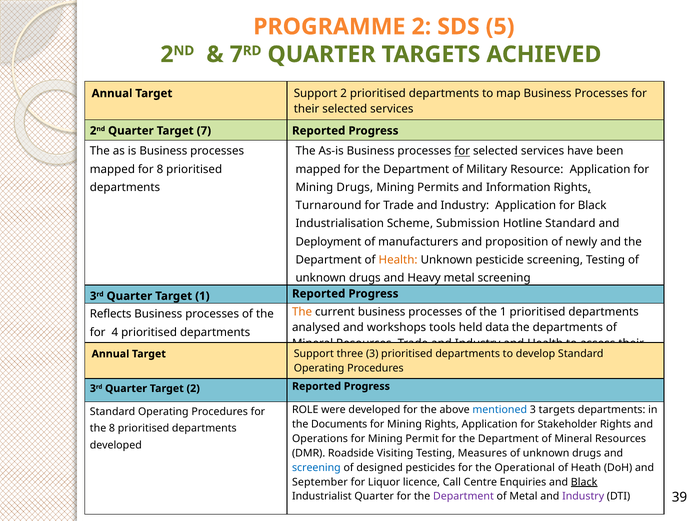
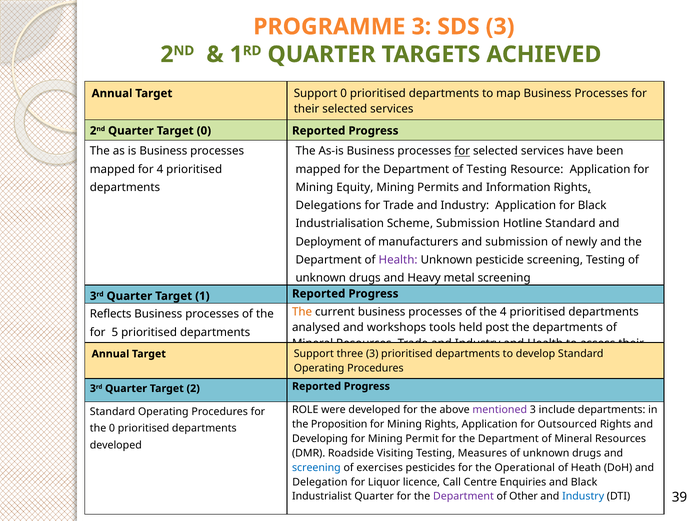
PROGRAMME 2: 2 -> 3 (421, 27)
SDS 5: 5 -> 3 (500, 27)
7: 7 -> 1 (236, 54)
Support 2: 2 -> 0 (344, 93)
Target 7: 7 -> 0 (204, 131)
for 8: 8 -> 4 (160, 169)
of Military: Military -> Testing (487, 169)
Mining Drugs: Drugs -> Equity (355, 187)
Turnaround: Turnaround -> Delegations (329, 205)
and proposition: proposition -> submission (517, 241)
Health colour: orange -> purple (398, 260)
the 1: 1 -> 4 (503, 312)
data: data -> post (497, 327)
4: 4 -> 5 (115, 332)
mentioned colour: blue -> purple (500, 409)
3 targets: targets -> include (557, 409)
Documents: Documents -> Proposition (339, 424)
Stakeholder: Stakeholder -> Outsourced (567, 424)
the 8: 8 -> 0 (112, 428)
Operations: Operations -> Developing (320, 438)
designed: designed -> exercises (380, 467)
September: September -> Delegation (320, 482)
Black underline: present -> none (584, 482)
of Metal: Metal -> Other (524, 496)
Industry colour: purple -> blue (583, 496)
